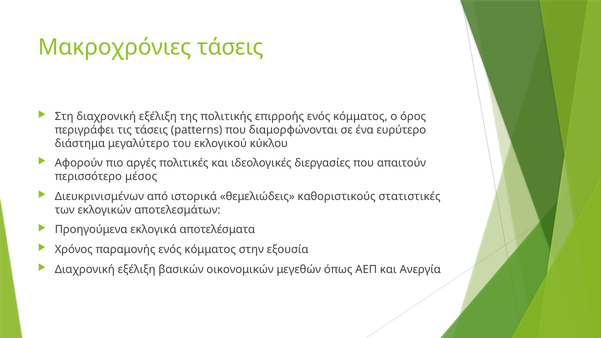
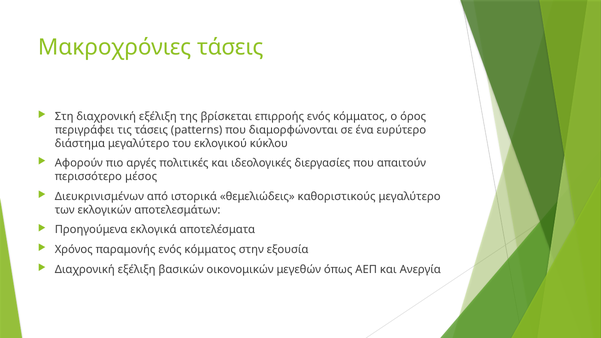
πολιτικής: πολιτικής -> βρίσκεται (226, 116)
καθοριστικούς στατιστικές: στατιστικές -> μεγαλύτερο (410, 197)
